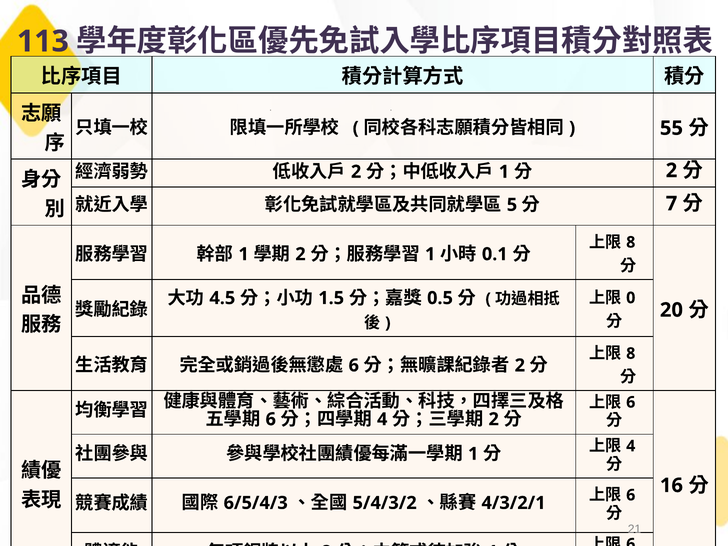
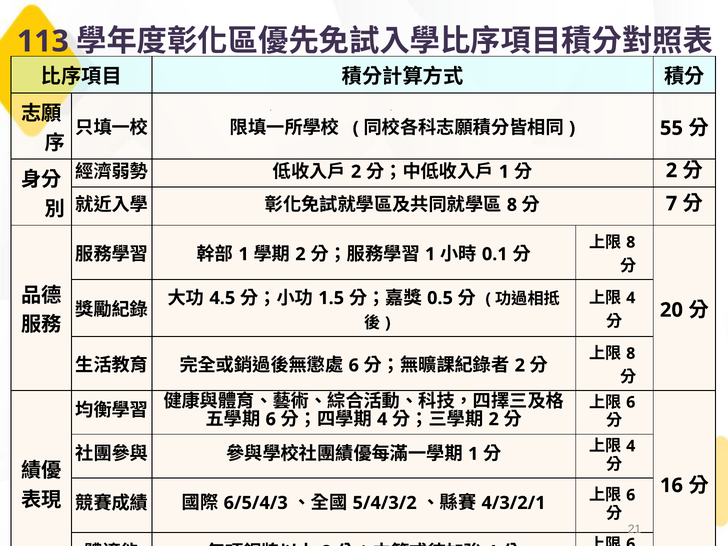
5: 5 -> 8 (512, 205)
0: 0 -> 4 (631, 298)
